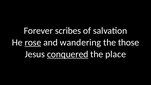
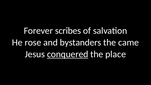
rose underline: present -> none (33, 42)
wandering: wandering -> bystanders (81, 42)
those: those -> came (129, 42)
